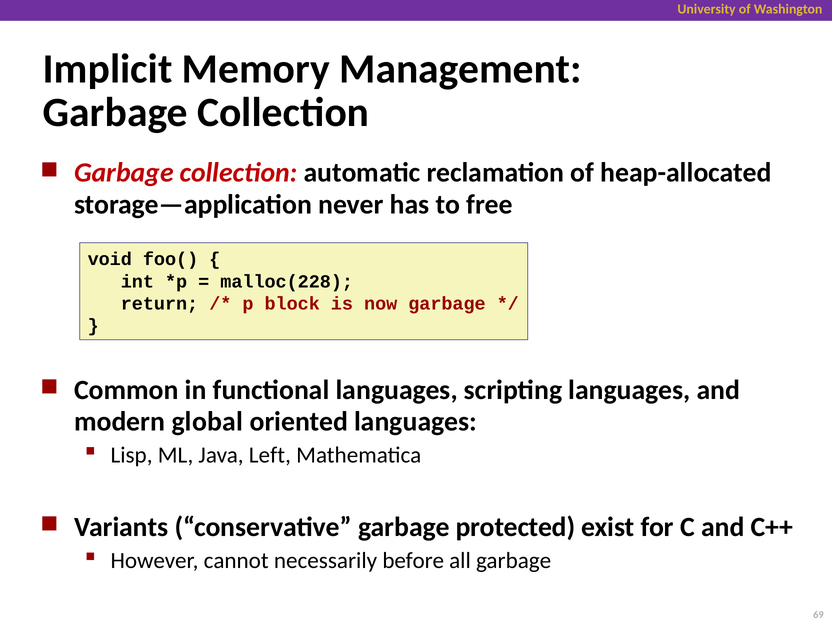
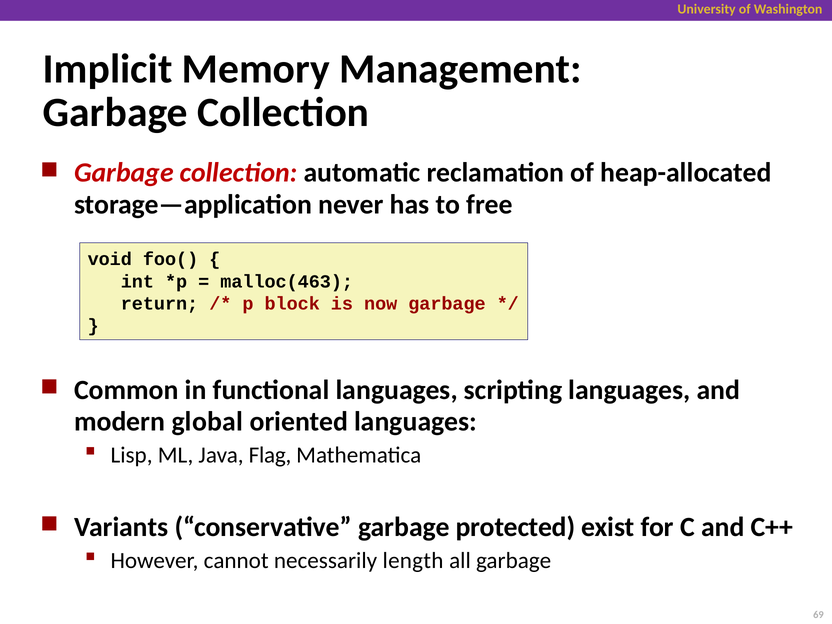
malloc(228: malloc(228 -> malloc(463 (287, 281)
Left: Left -> Flag (270, 455)
before: before -> length (413, 561)
